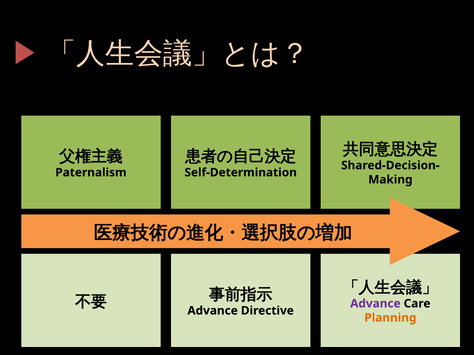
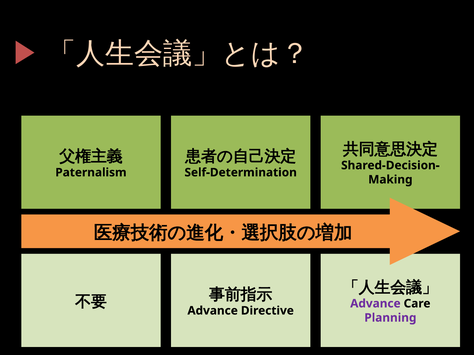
Planning colour: orange -> purple (390, 318)
